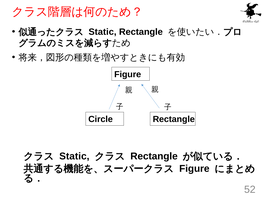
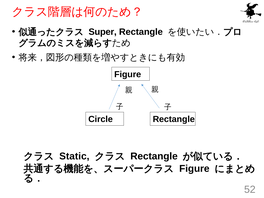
Static: Static -> Super (103, 32)
